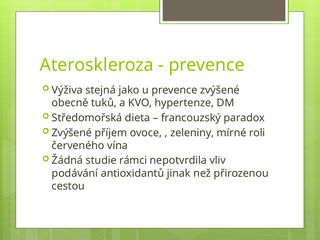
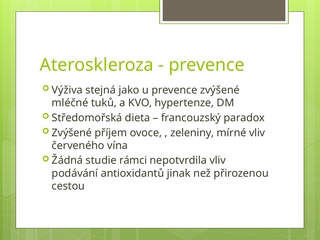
obecně: obecně -> mléčné (70, 103)
mírné roli: roli -> vliv (257, 133)
